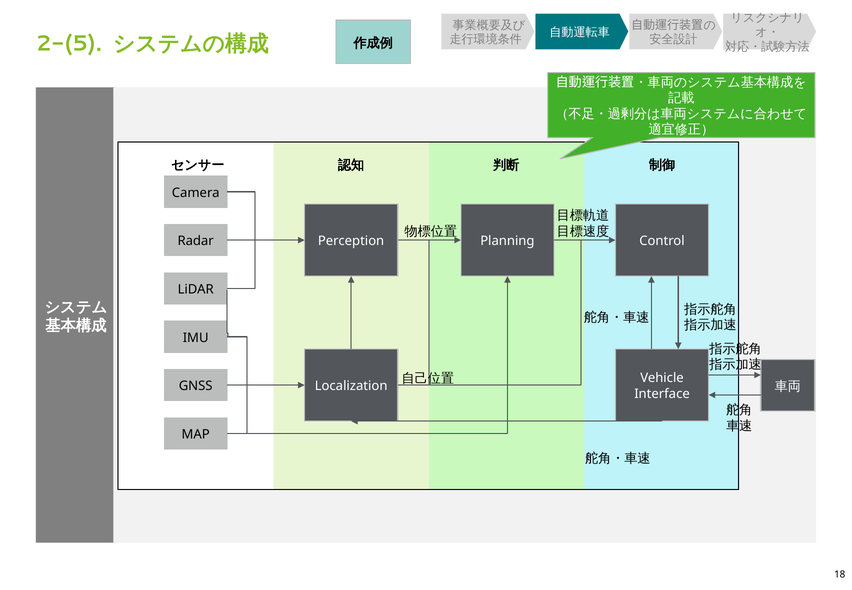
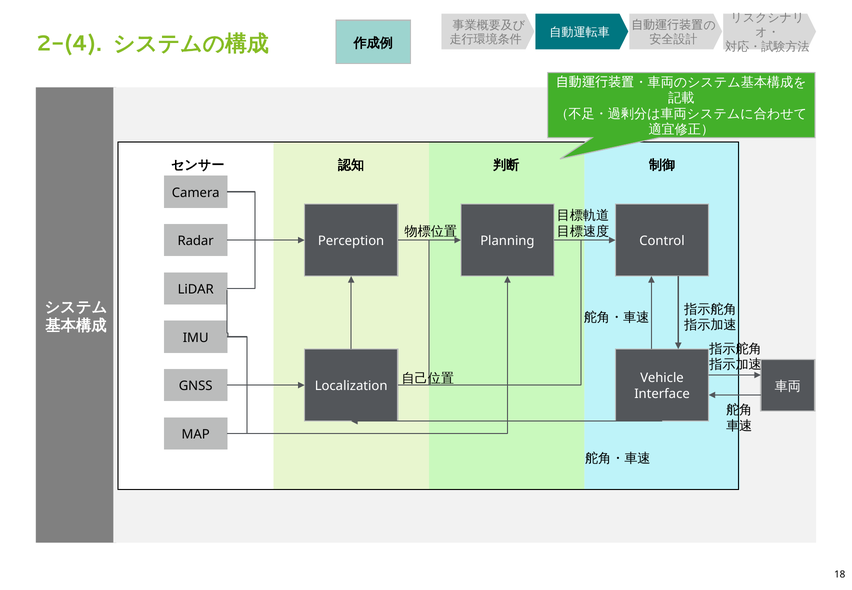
2-(5: 2-(5 -> 2-(4 (69, 43)
